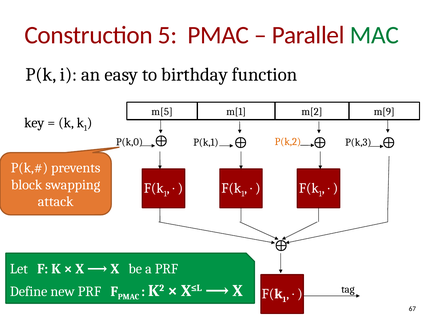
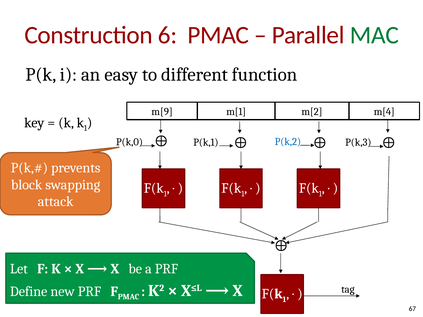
5: 5 -> 6 (167, 35)
birthday: birthday -> different (195, 75)
m[5: m[5 -> m[9 (162, 112)
m[9: m[9 -> m[4 (384, 112)
P(k,2 colour: orange -> blue (288, 142)
